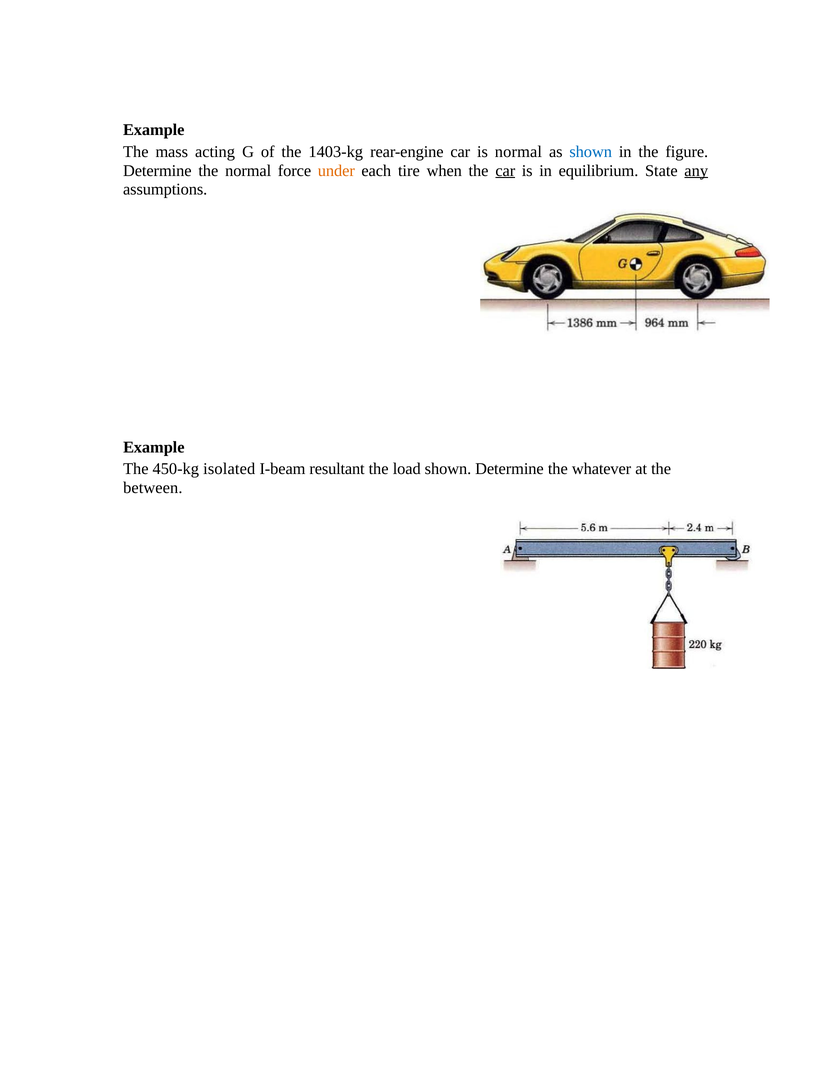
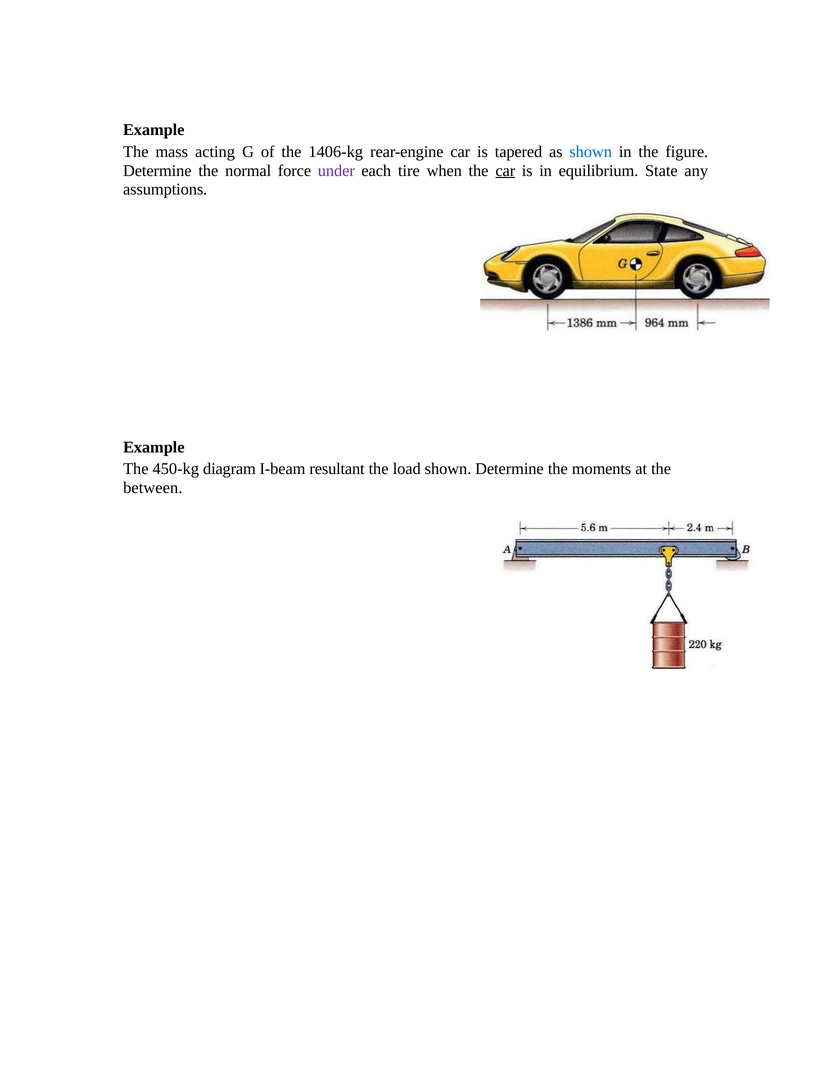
1403-kg: 1403-kg -> 1406-kg (336, 152)
is normal: normal -> tapered (519, 152)
under colour: orange -> purple (336, 170)
any underline: present -> none (696, 170)
isolated: isolated -> diagram (229, 469)
whatever: whatever -> moments (602, 469)
